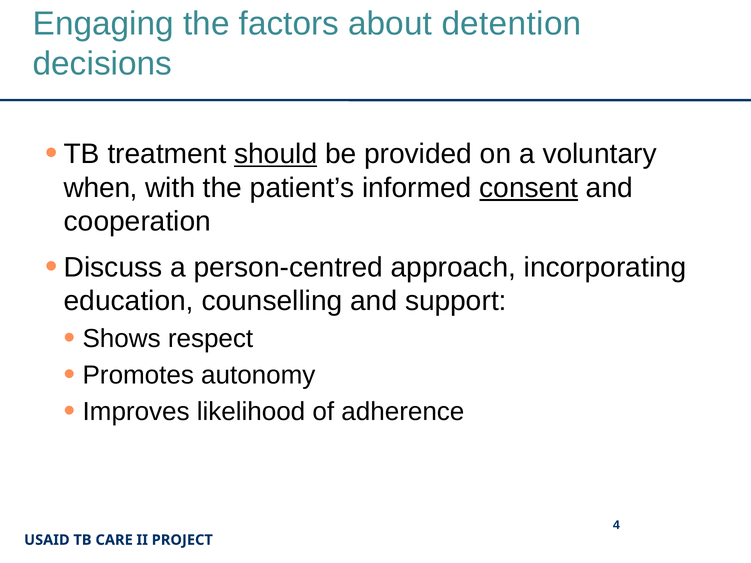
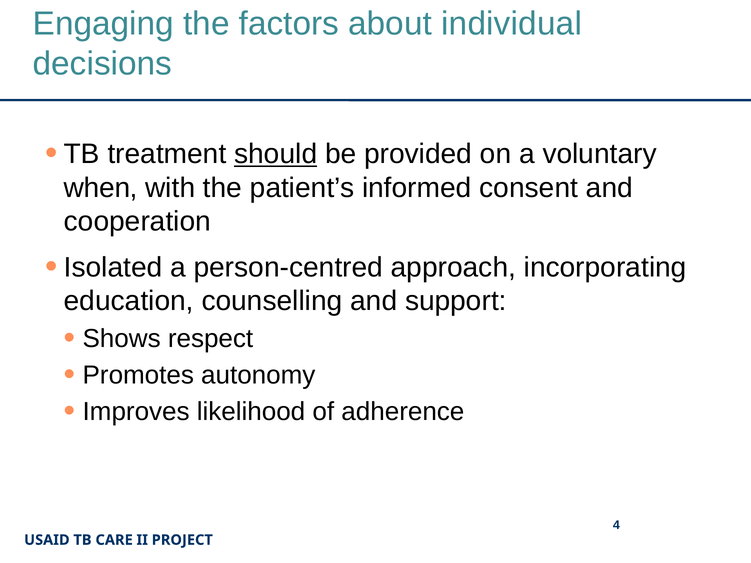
detention: detention -> individual (512, 24)
consent underline: present -> none (529, 188)
Discuss: Discuss -> Isolated (113, 267)
